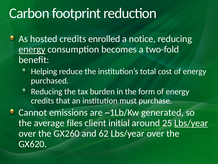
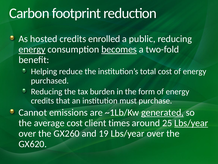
notice: notice -> public (142, 39)
becomes underline: none -> present (119, 49)
generated underline: none -> present (162, 112)
average files: files -> cost (75, 123)
initial: initial -> times (119, 123)
62: 62 -> 19 (104, 133)
